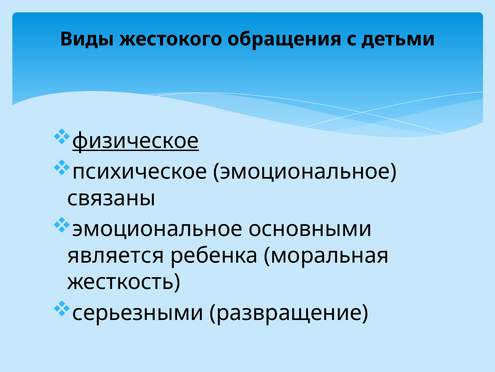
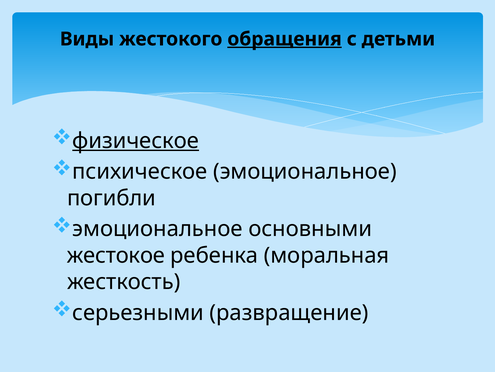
обращения underline: none -> present (285, 39)
связаны: связаны -> погибли (111, 198)
является: является -> жестокое (116, 255)
